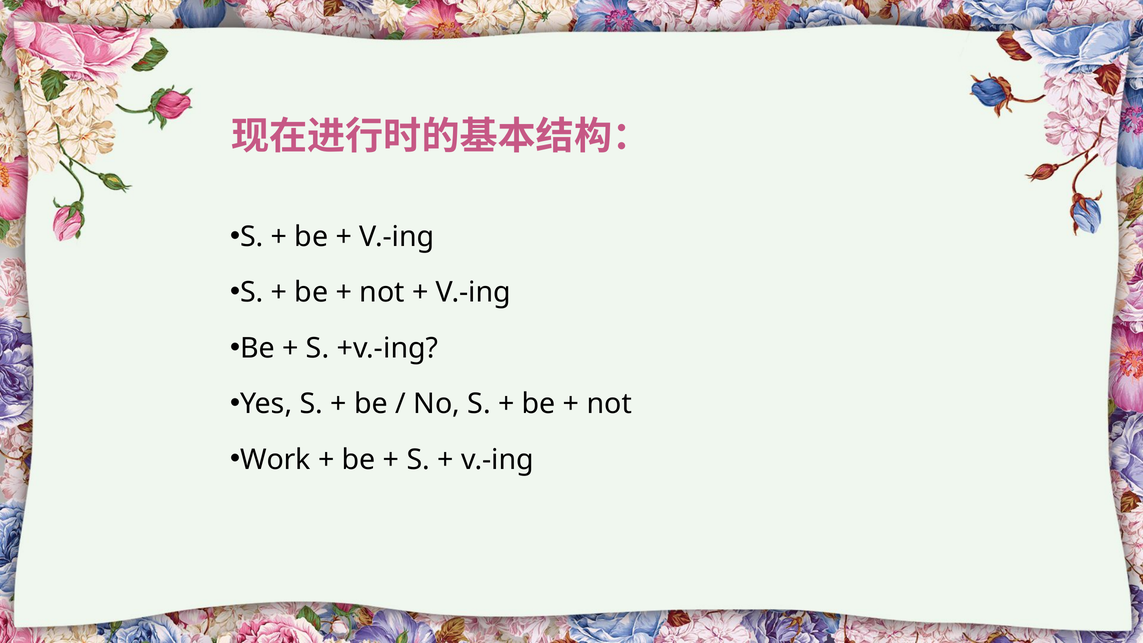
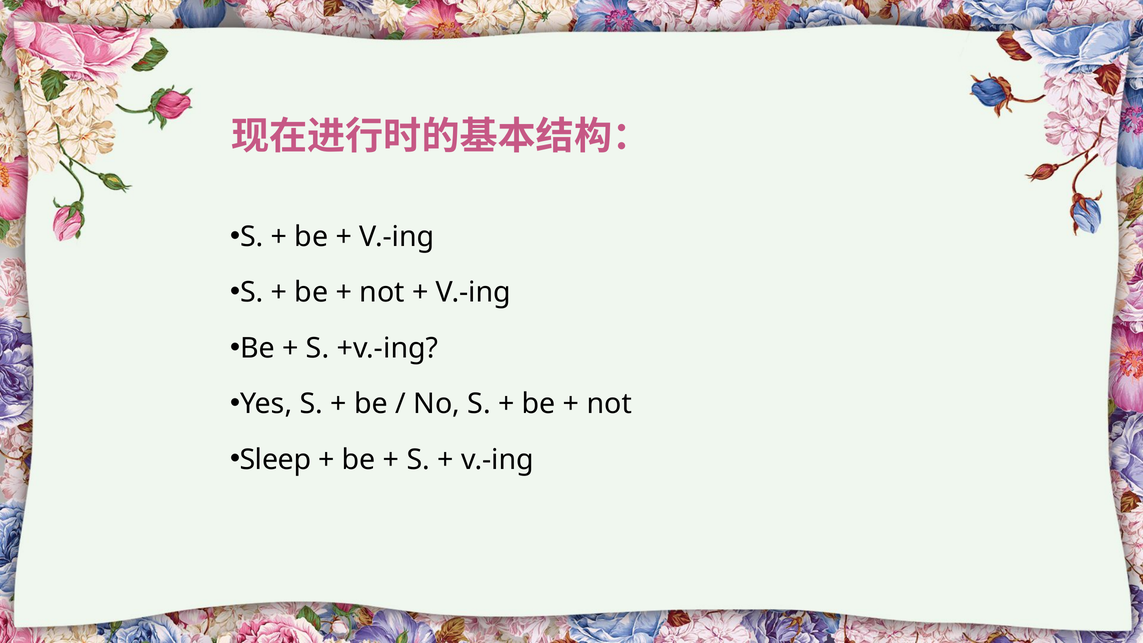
Work: Work -> Sleep (275, 460)
